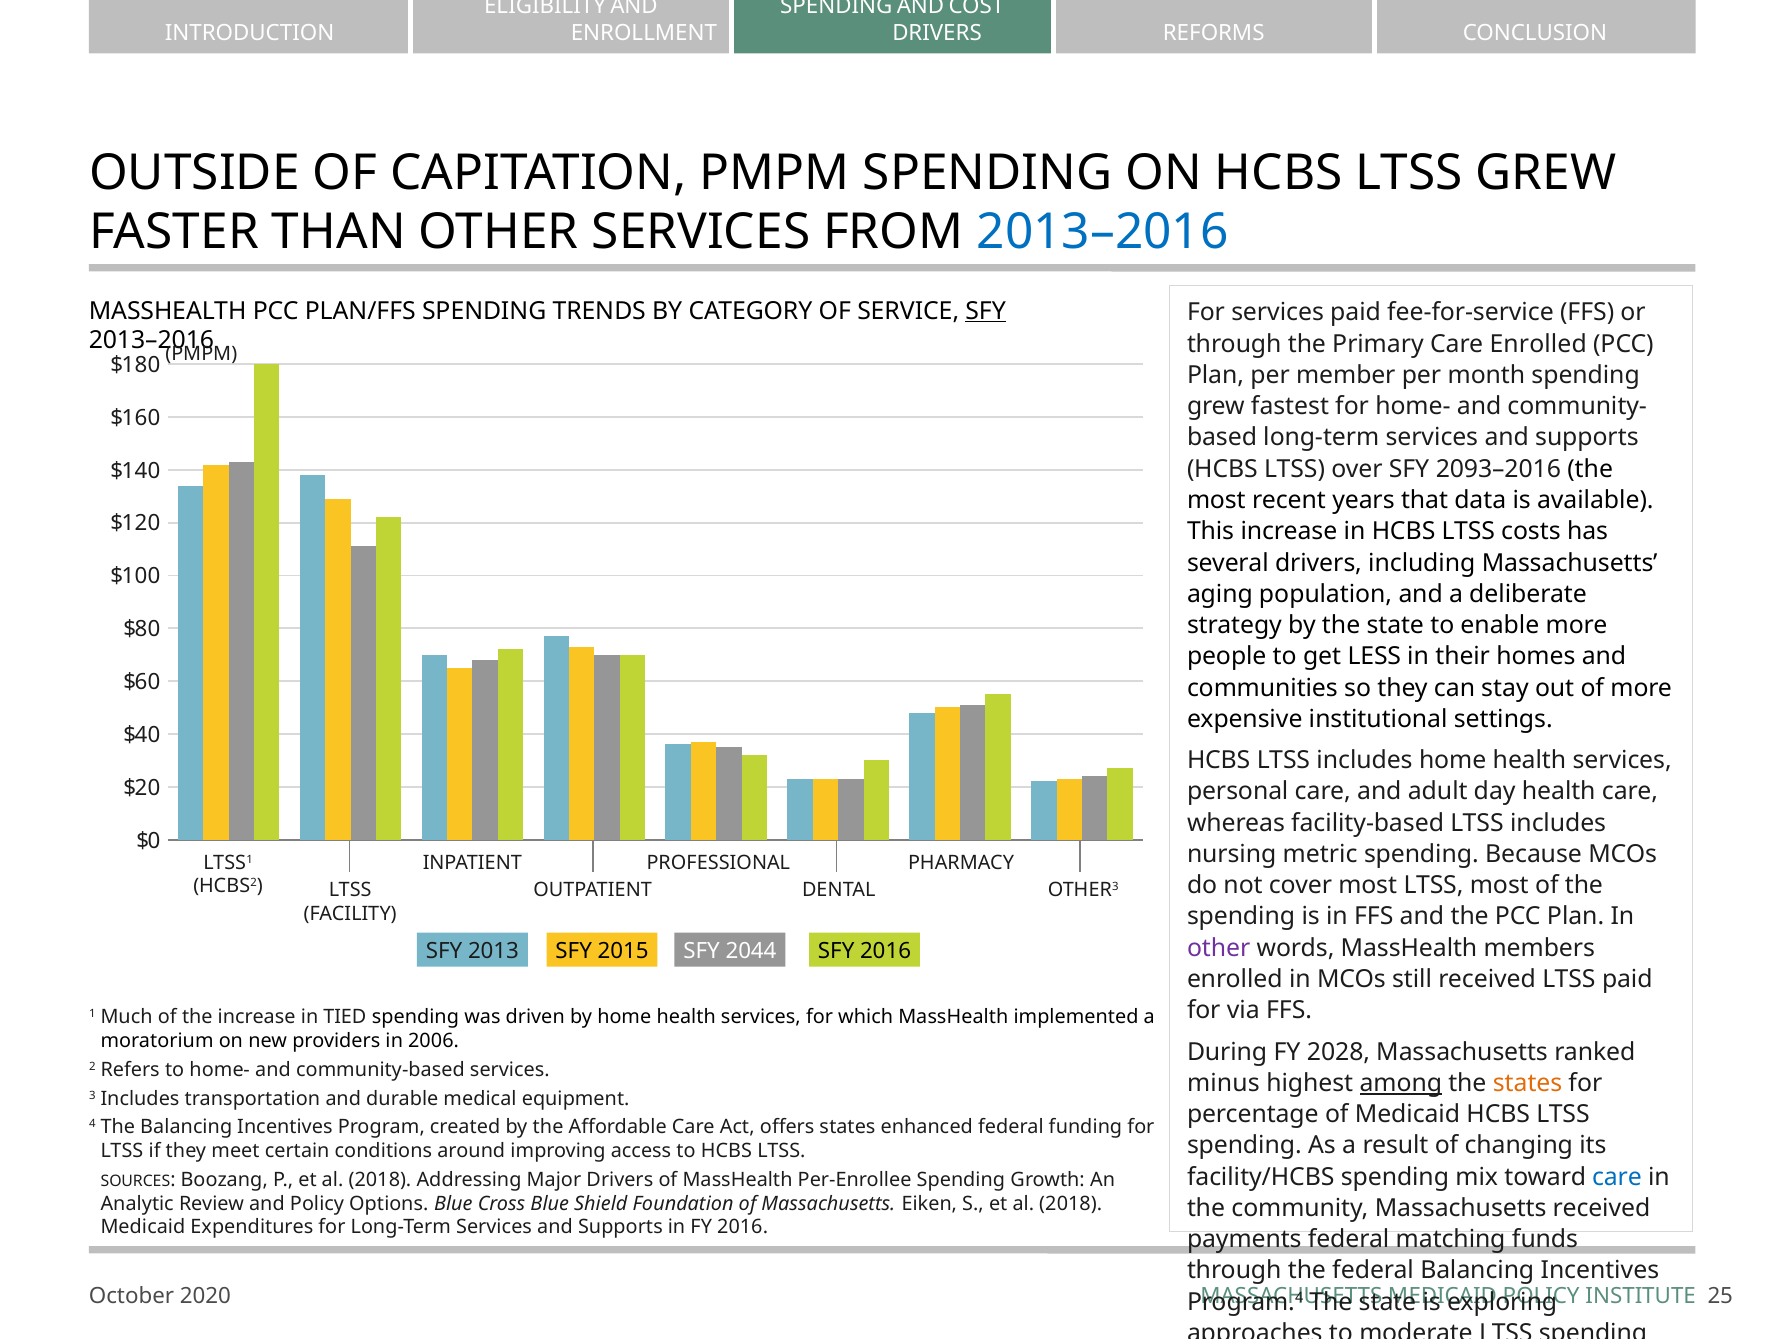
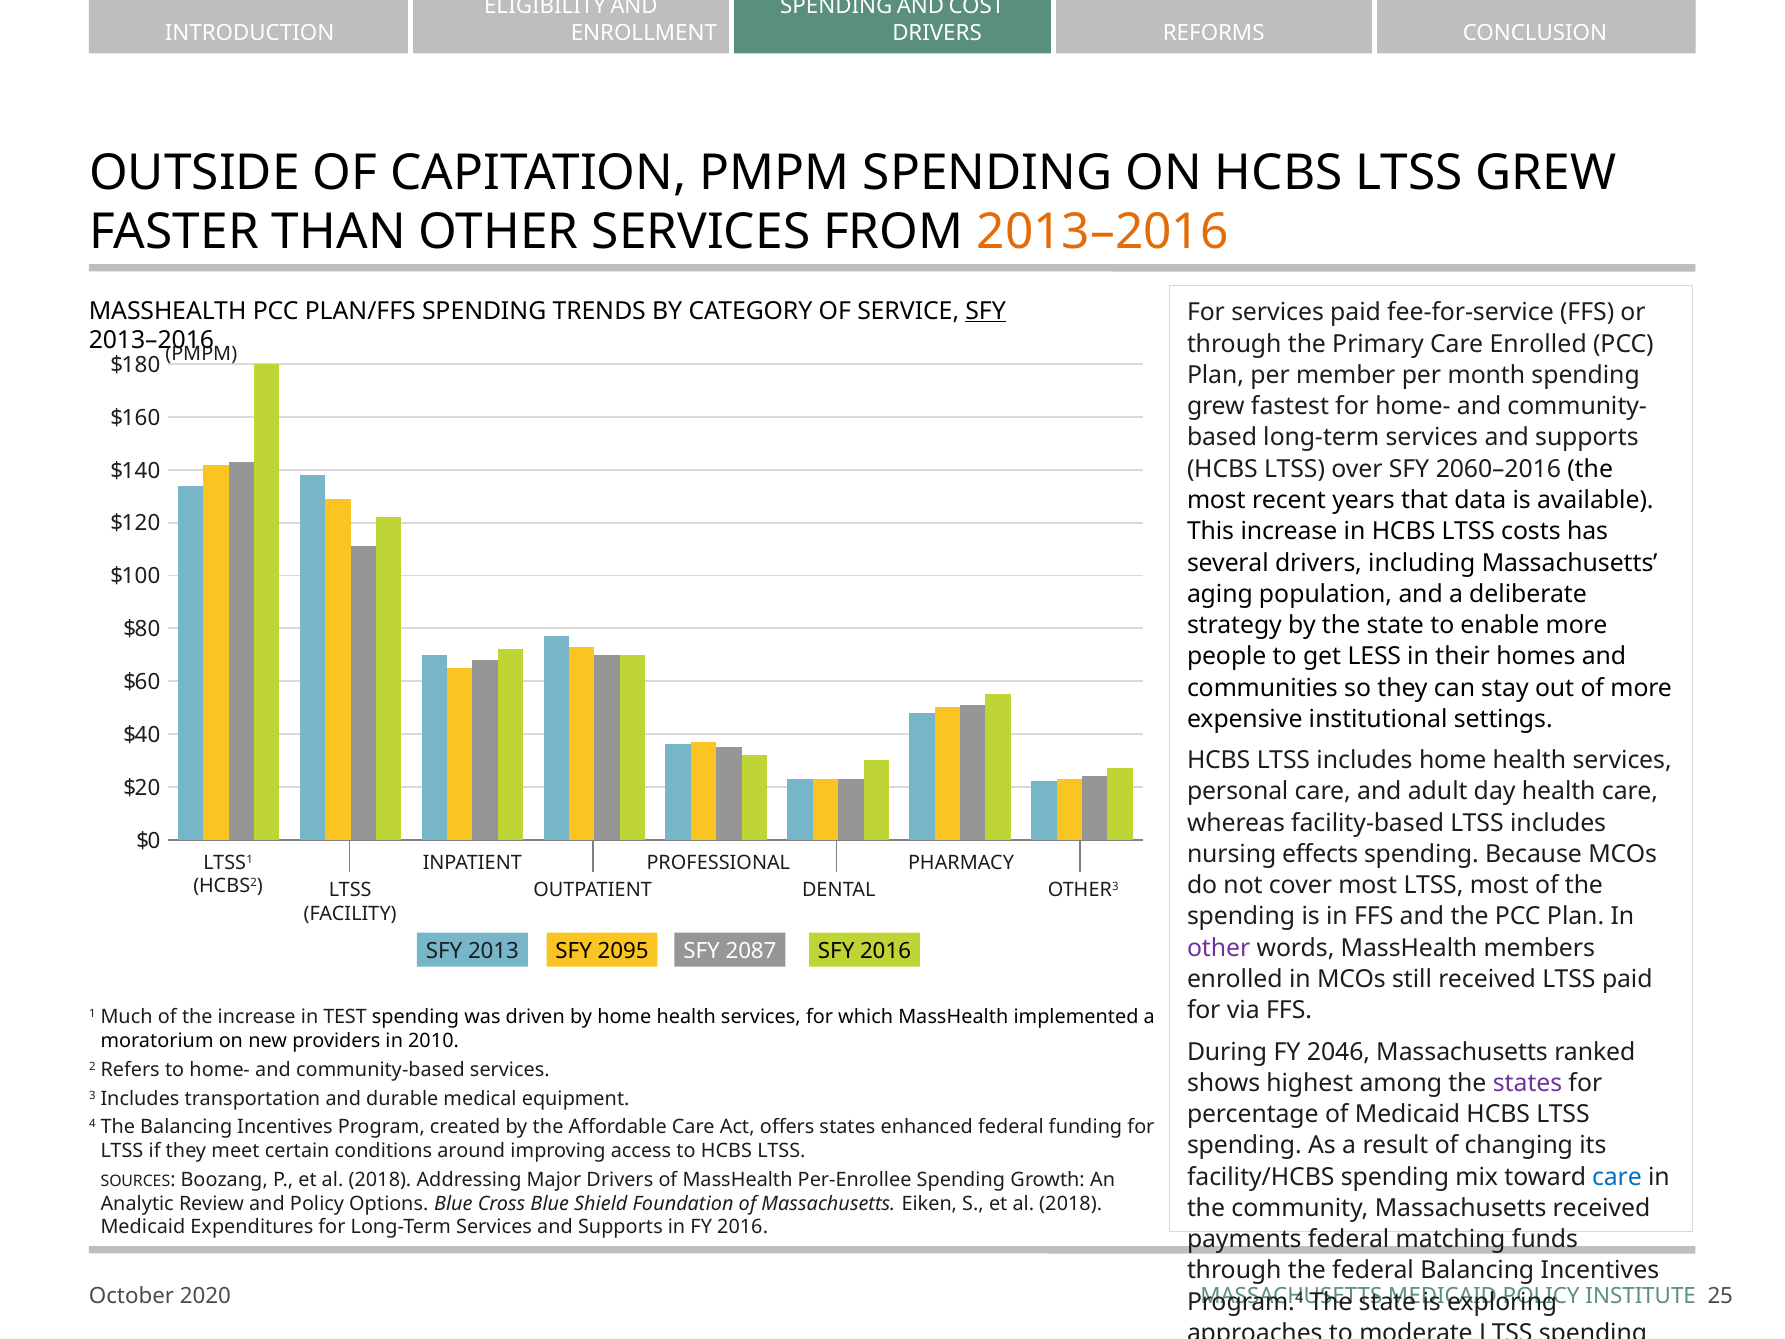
2013–2016 colour: blue -> orange (1103, 232)
2093–2016: 2093–2016 -> 2060–2016 (1498, 469)
metric: metric -> effects (1320, 854)
2015: 2015 -> 2095 (623, 951)
2044: 2044 -> 2087 (751, 951)
TIED: TIED -> TEST (345, 1017)
2006: 2006 -> 2010 (434, 1041)
2028: 2028 -> 2046 (1338, 1052)
minus: minus -> shows (1224, 1083)
among underline: present -> none (1401, 1083)
states colour: orange -> purple (1528, 1083)
